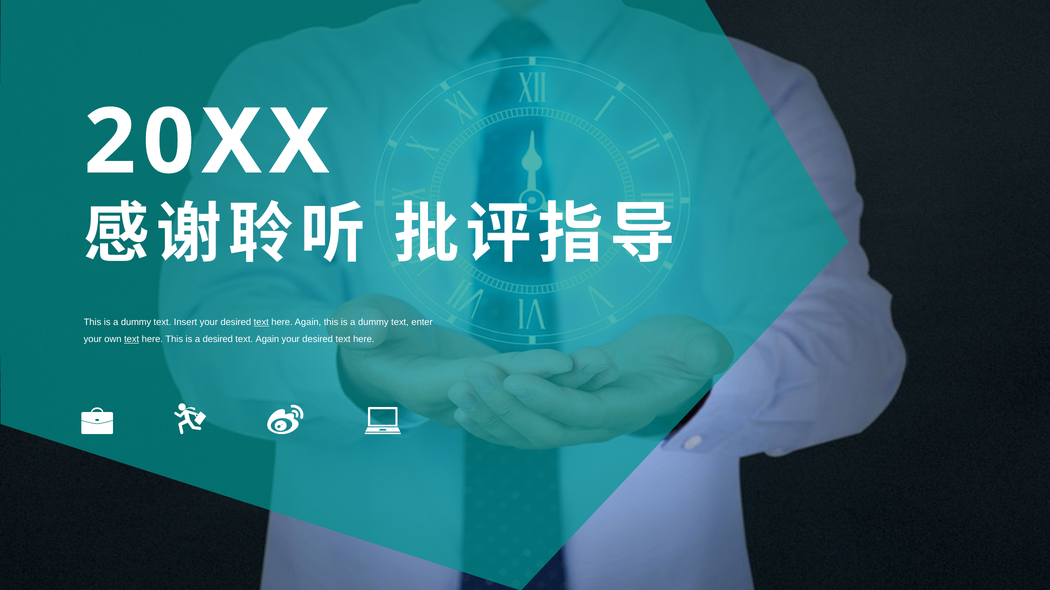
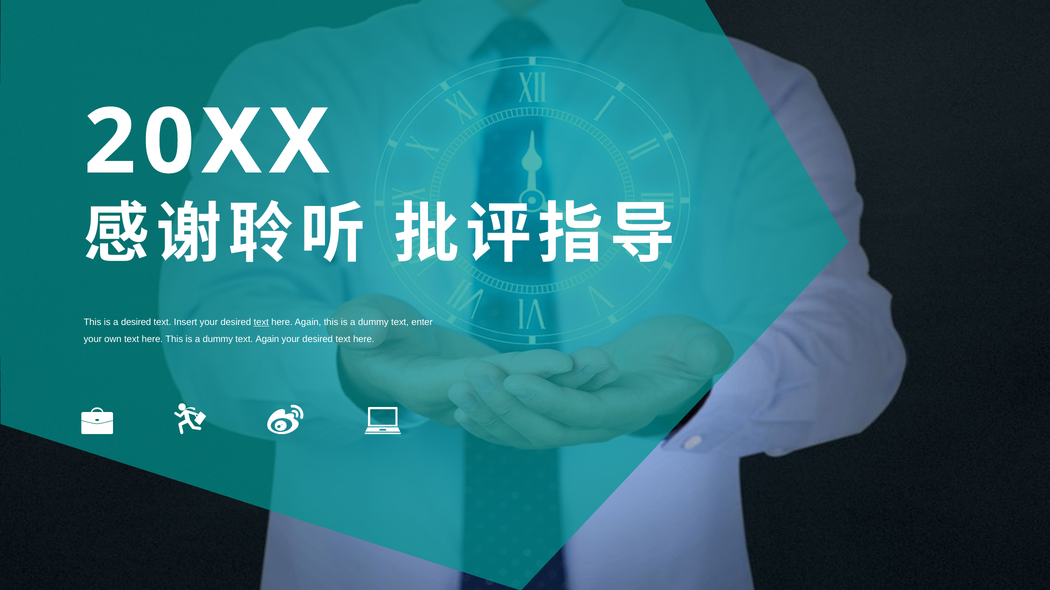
dummy: dummy -> desired (136, 323)
text underline: present -> none (132, 340)
desired: desired -> dummy (218, 340)
